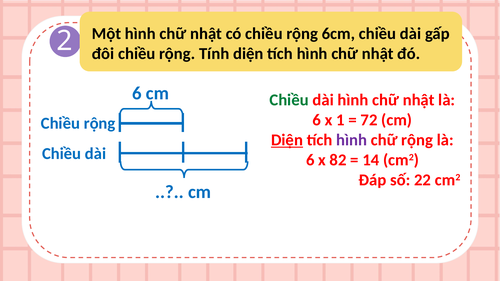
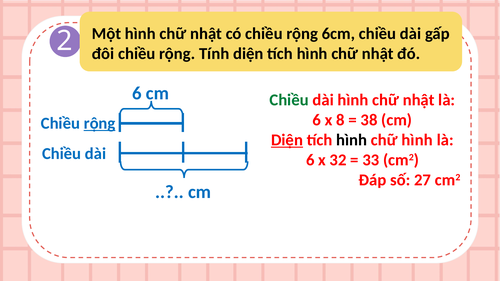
1: 1 -> 8 (340, 120)
72: 72 -> 38 (369, 120)
rộng underline: none -> present (100, 123)
hình colour: purple -> black (352, 140)
chữ rộng: rộng -> hình (417, 140)
82: 82 -> 32 (338, 160)
14: 14 -> 33 (371, 160)
22: 22 -> 27 (423, 180)
